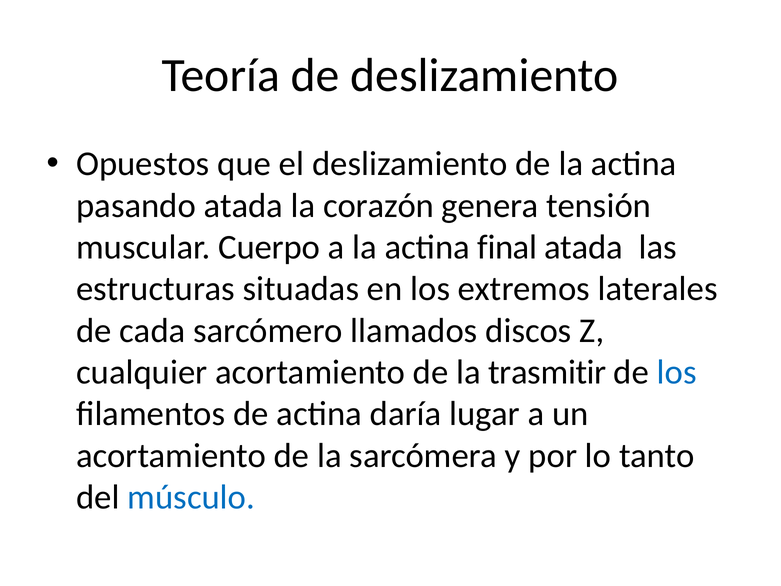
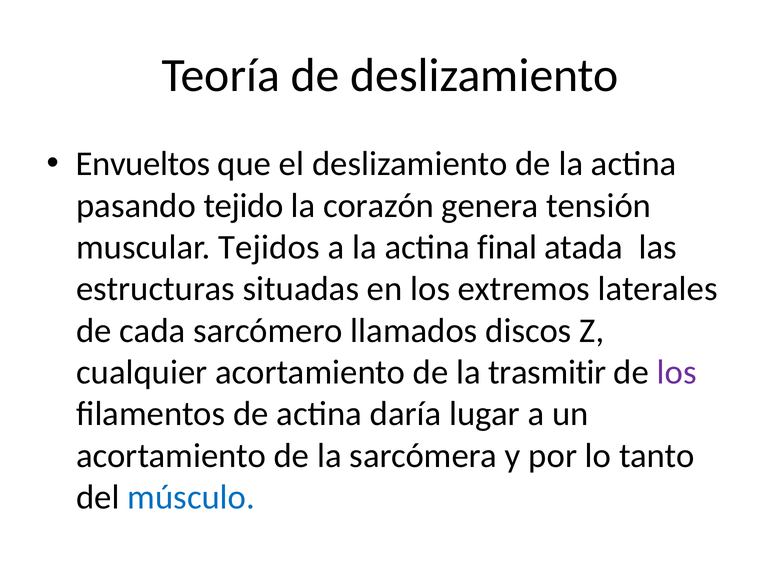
Opuestos: Opuestos -> Envueltos (143, 164)
pasando atada: atada -> tejido (244, 206)
Cuerpo: Cuerpo -> Tejidos (269, 247)
los colour: blue -> purple (677, 372)
